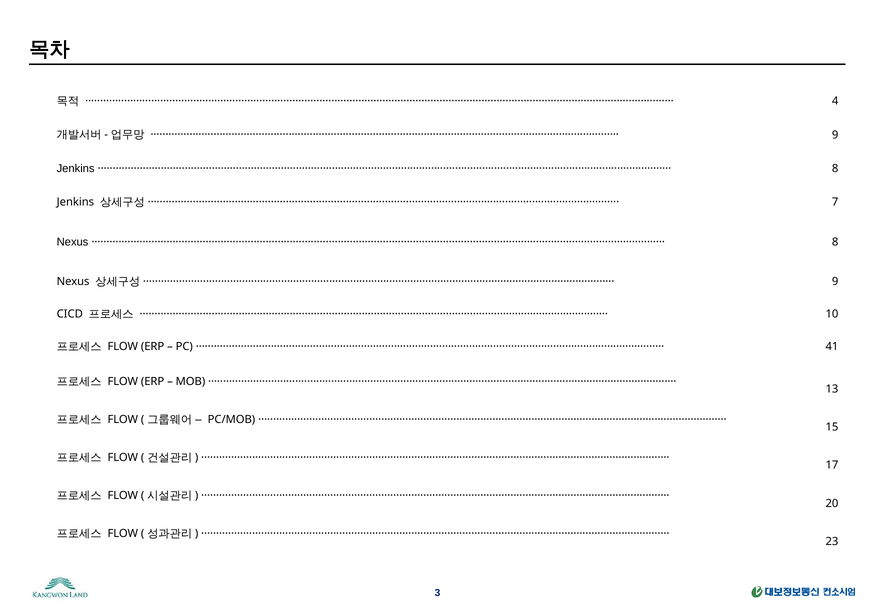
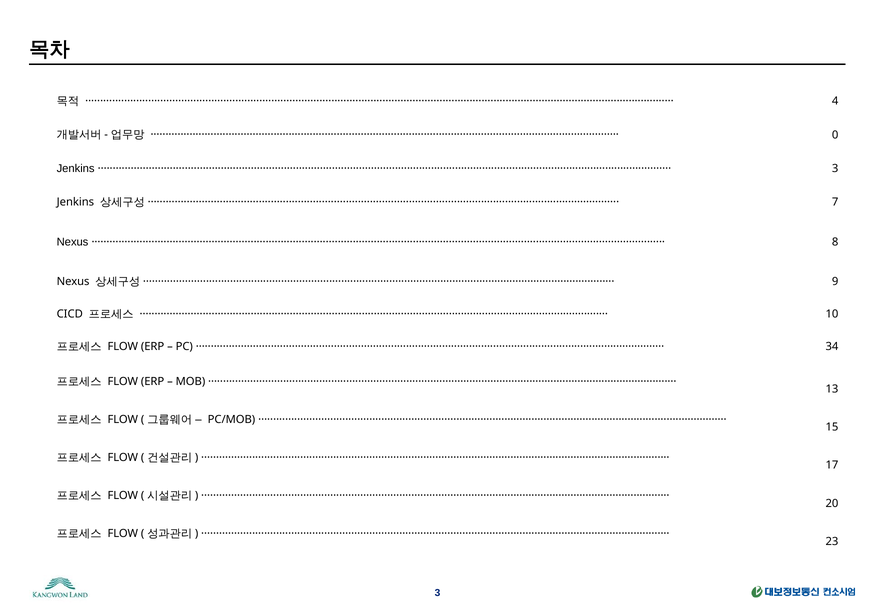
9: 9 -> 0 (835, 135)
8: 8 -> 3 (835, 168)
41: 41 -> 34 (832, 347)
